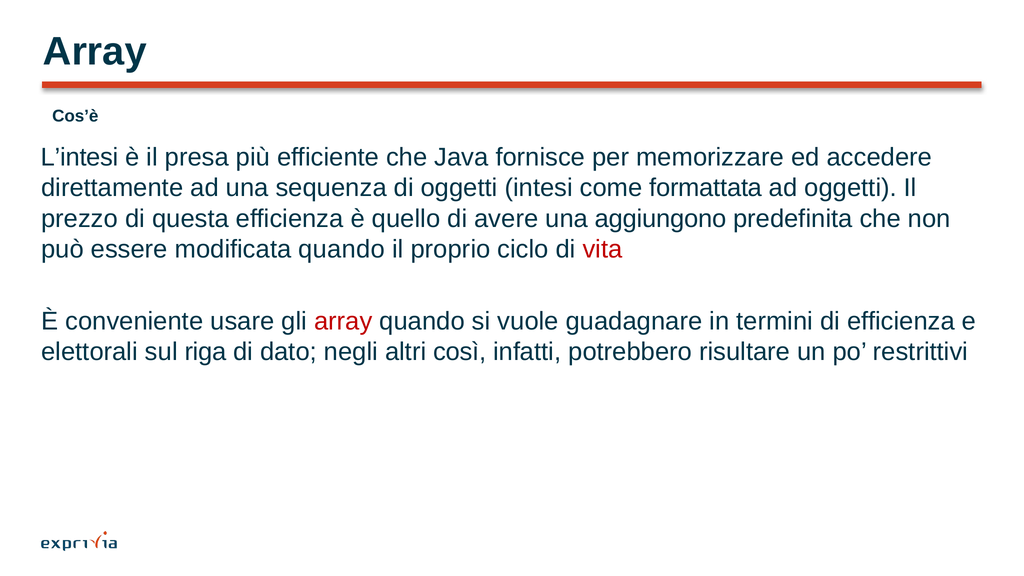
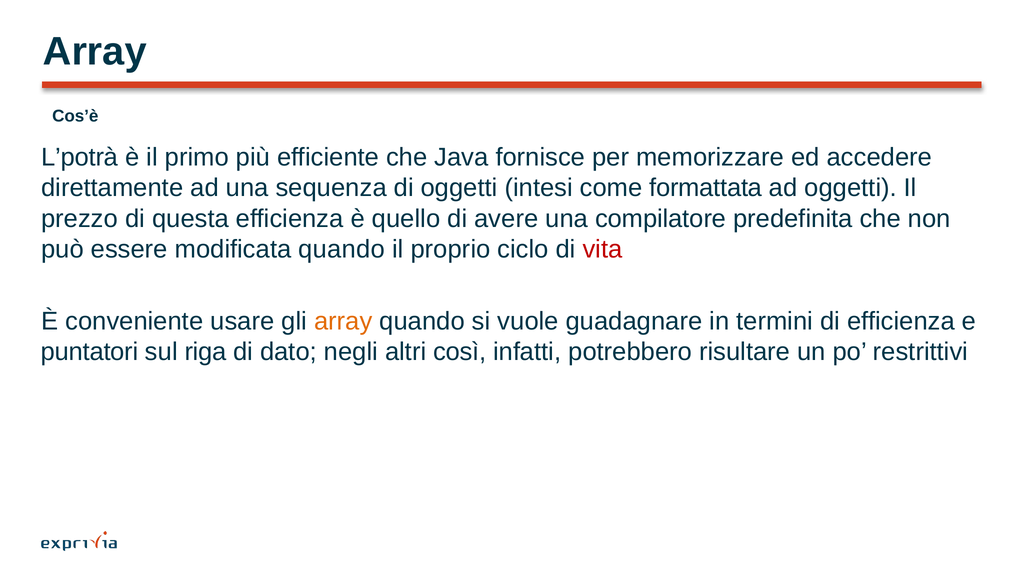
L’intesi: L’intesi -> L’potrà (80, 157)
presa: presa -> primo (197, 157)
aggiungono: aggiungono -> compilatore (661, 219)
array colour: red -> orange (343, 321)
elettorali: elettorali -> puntatori (90, 352)
